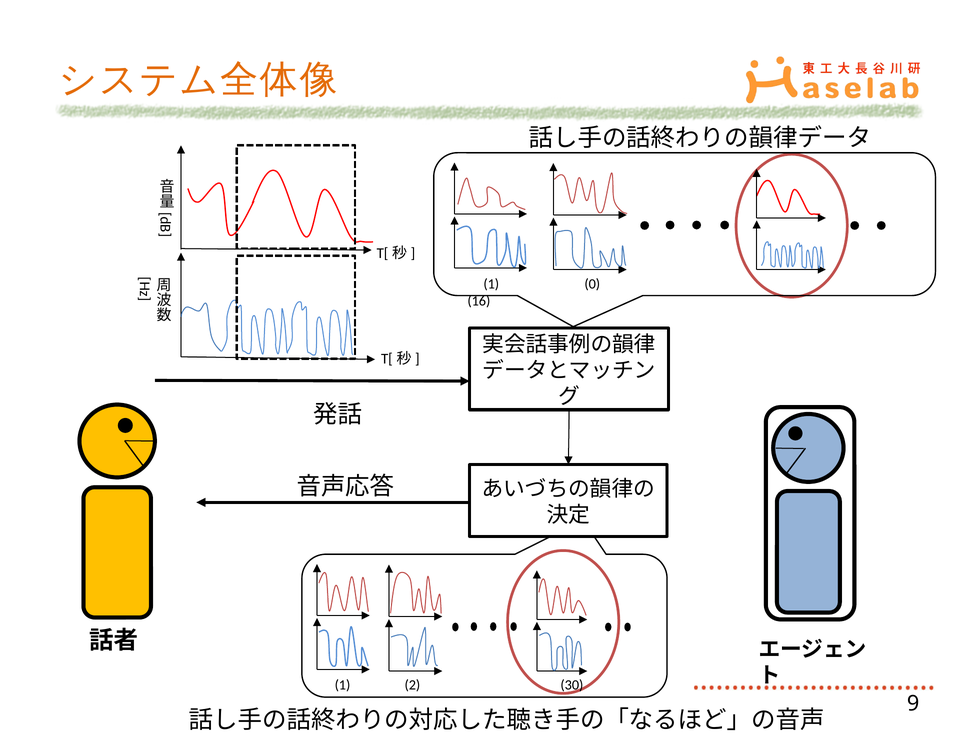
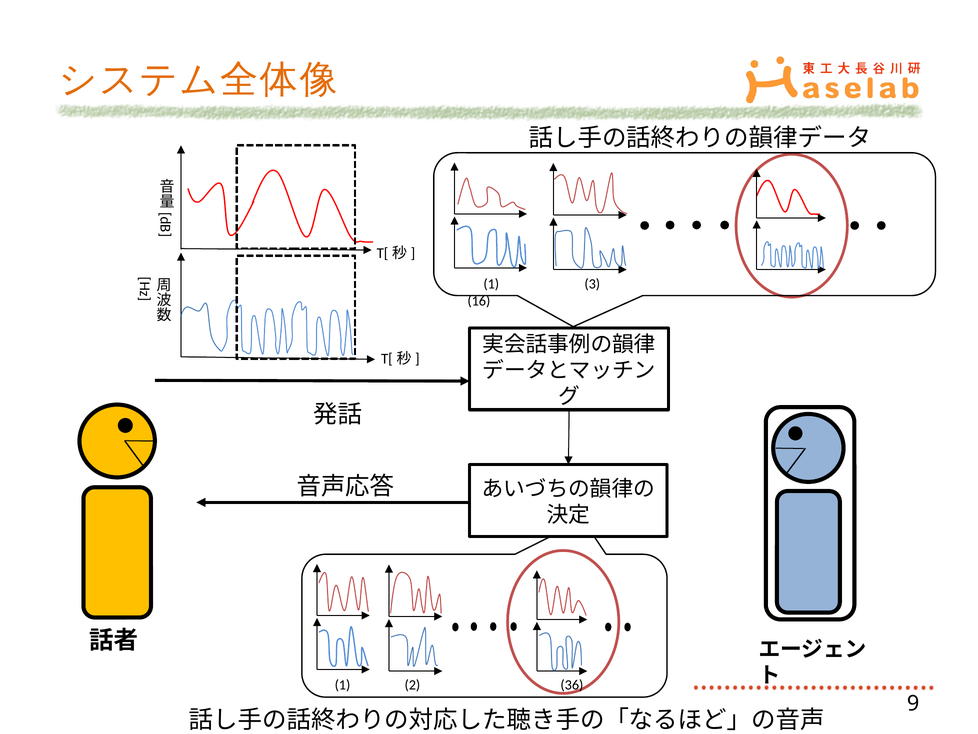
0: 0 -> 3 (592, 284)
30: 30 -> 36 (572, 685)
